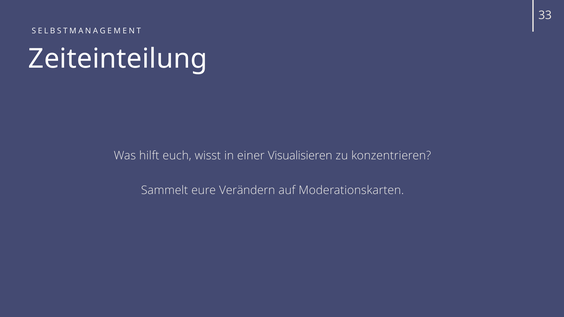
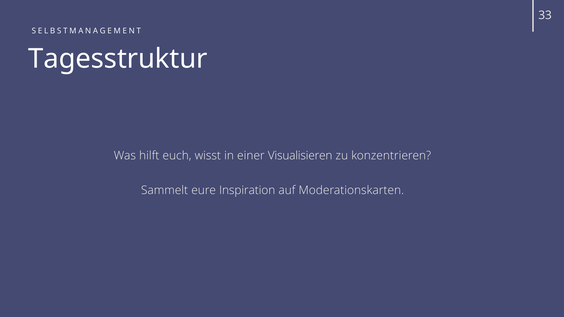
Zeiteinteilung: Zeiteinteilung -> Tagesstruktur (118, 59)
Verändern: Verändern -> Inspiration (247, 190)
